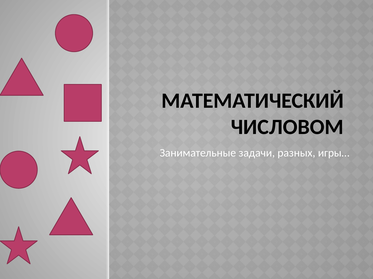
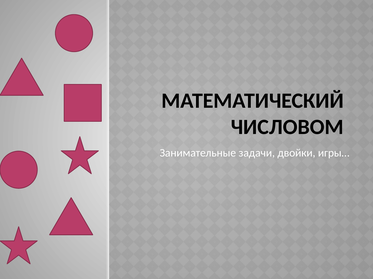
разных: разных -> двойки (296, 153)
